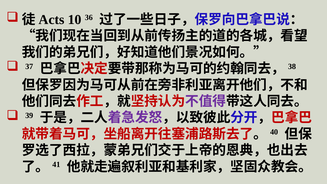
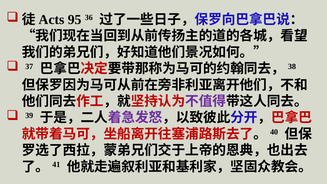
10: 10 -> 95 (75, 20)
